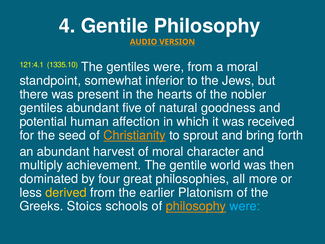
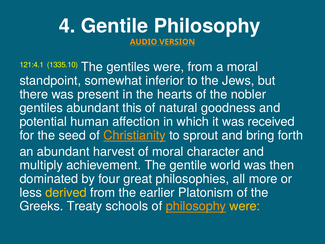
five: five -> this (132, 108)
Stoics: Stoics -> Treaty (85, 206)
were colour: light blue -> yellow (245, 206)
